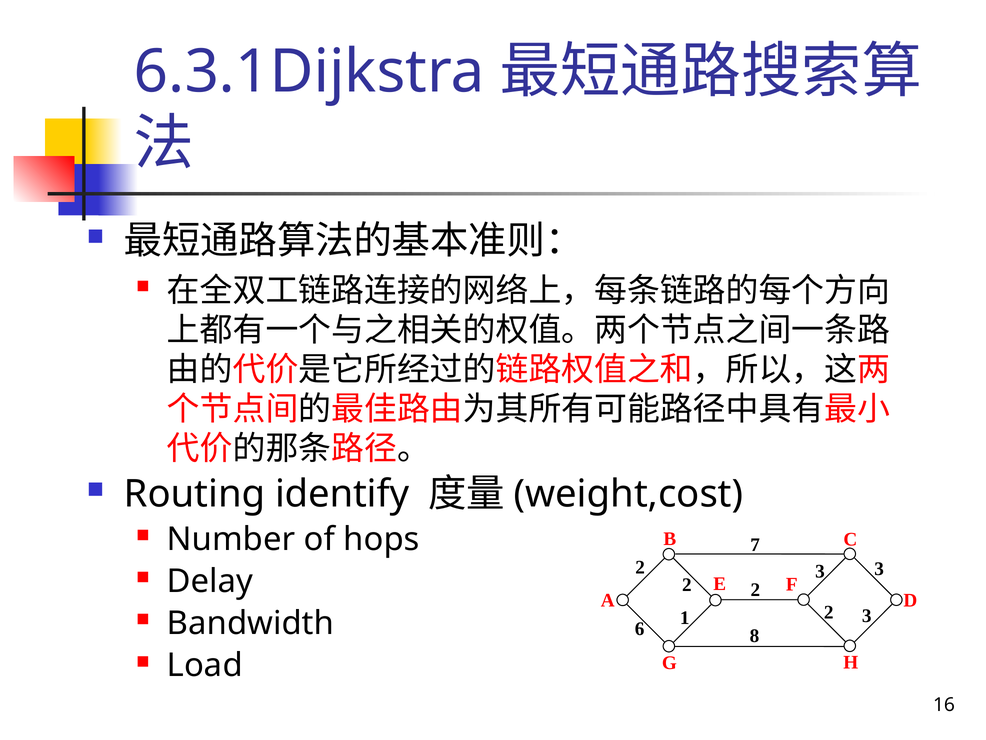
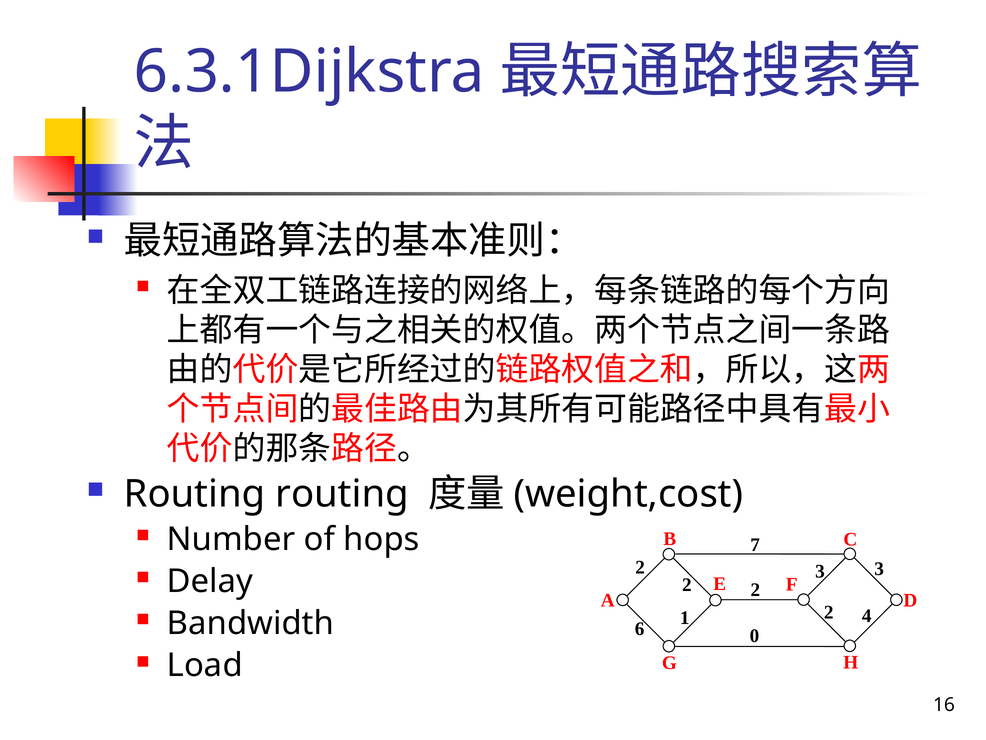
Routing identify: identify -> routing (342, 494)
2 3: 3 -> 4 (867, 615)
8: 8 -> 0 (754, 636)
